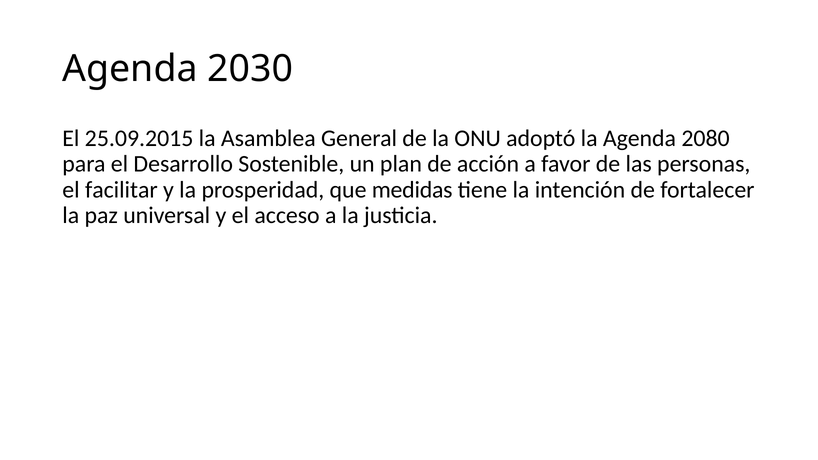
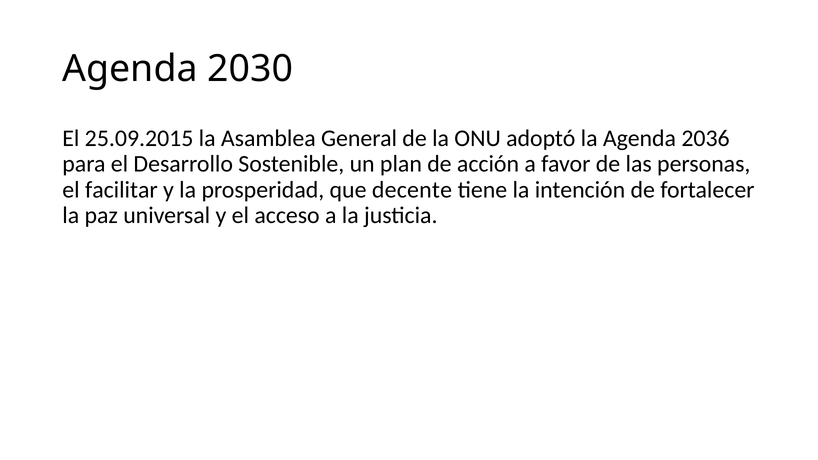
2080: 2080 -> 2036 (706, 138)
medidas: medidas -> decente (412, 190)
